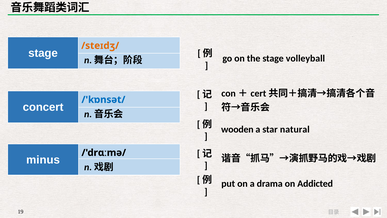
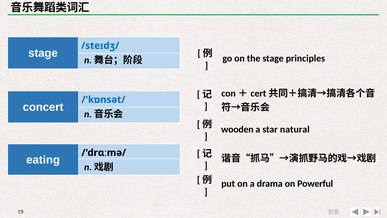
/steɪdʒ/ colour: orange -> blue (100, 46)
volleyball: volleyball -> principles (305, 58)
minus: minus -> eating (43, 160)
Addicted: Addicted -> Powerful (315, 183)
